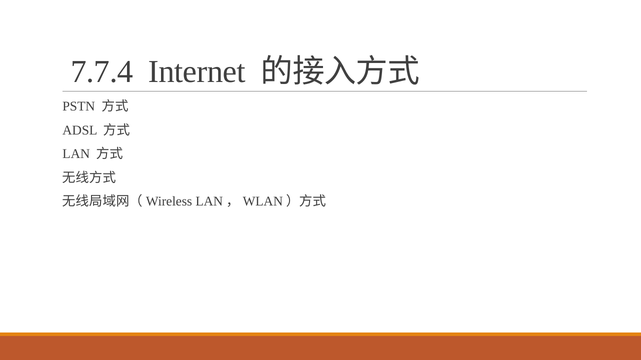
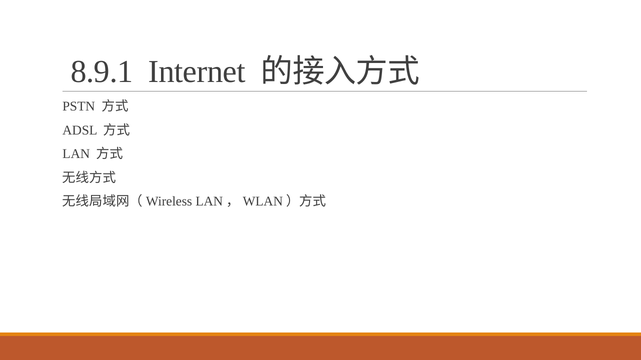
7.7.4: 7.7.4 -> 8.9.1 (102, 72)
